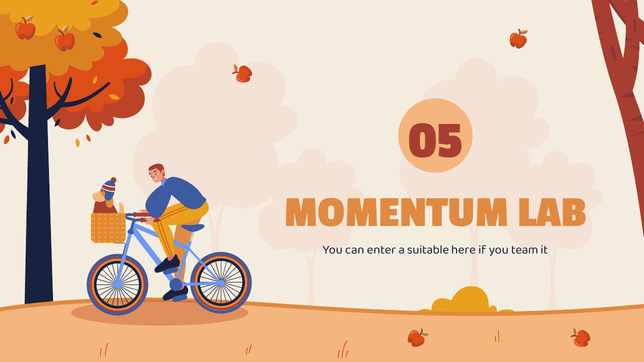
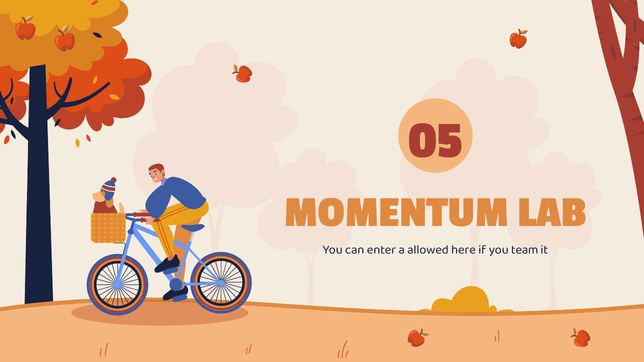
suitable: suitable -> allowed (428, 250)
